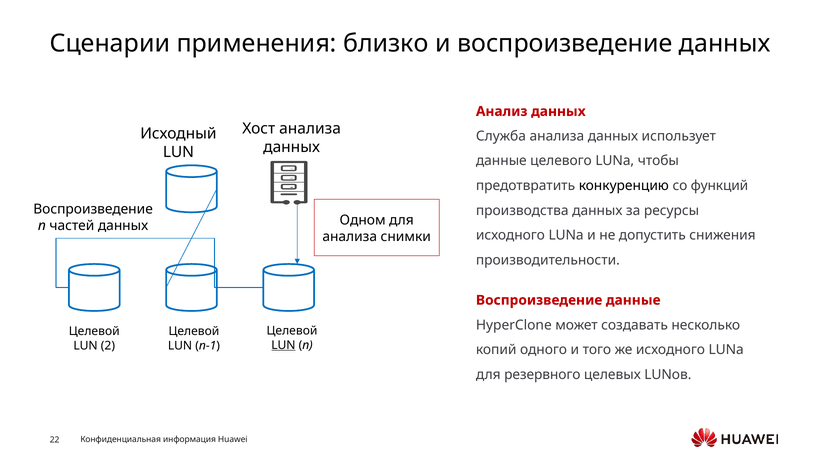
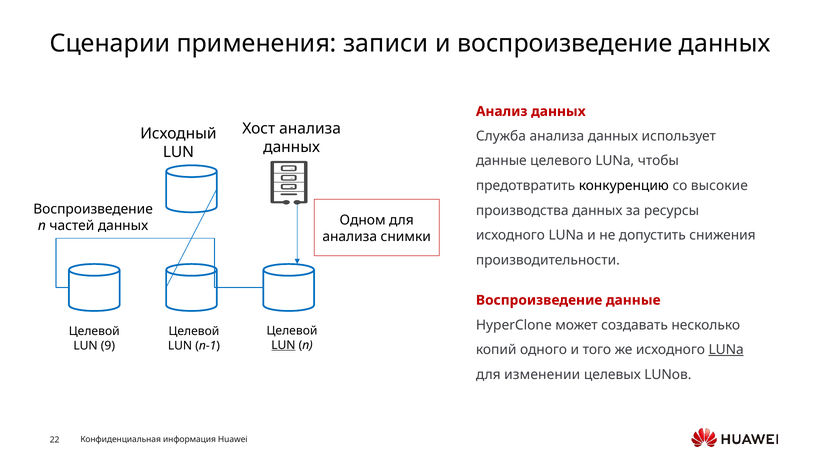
близко: близко -> записи (386, 44)
функций: функций -> высокие (719, 186)
2: 2 -> 9 (108, 346)
LUNа underline: none -> present (726, 350)
резервного: резервного -> изменении (542, 375)
